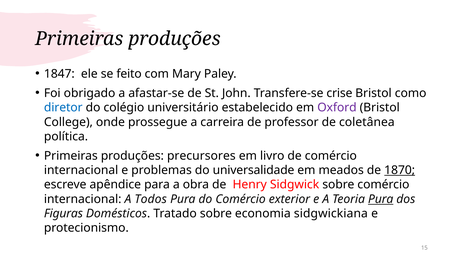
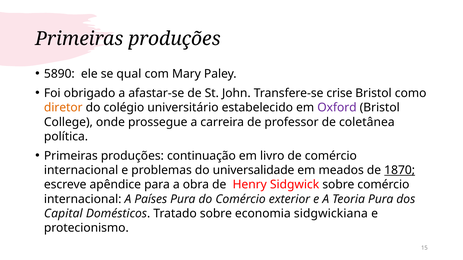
1847: 1847 -> 5890 (59, 74)
feito: feito -> qual (129, 74)
diretor colour: blue -> orange (63, 108)
precursores: precursores -> continuação (201, 156)
Todos: Todos -> Países (151, 199)
Pura underline: present -> none (381, 199)
Figuras: Figuras -> Capital (63, 214)
